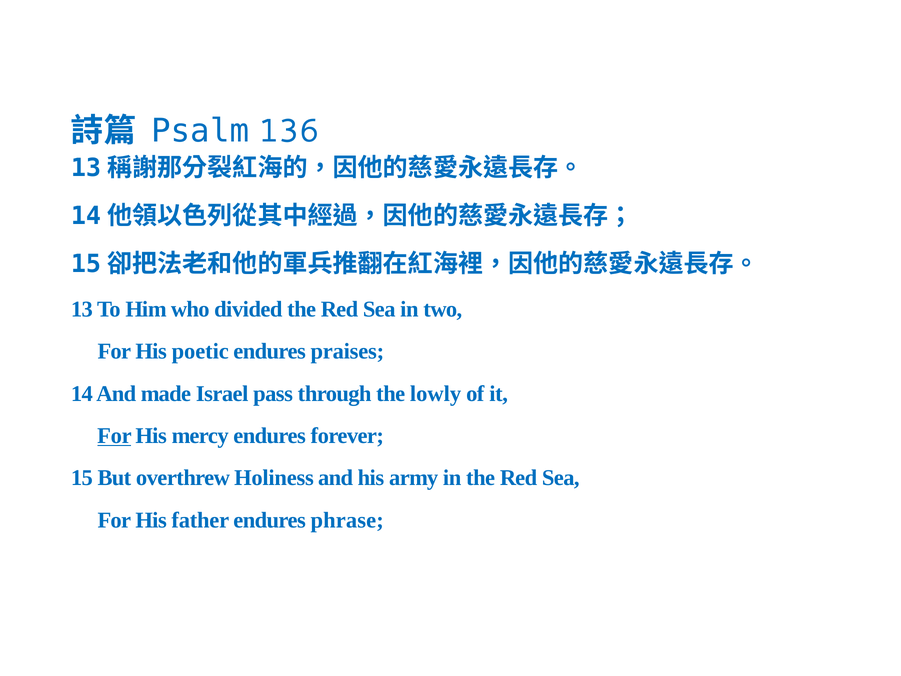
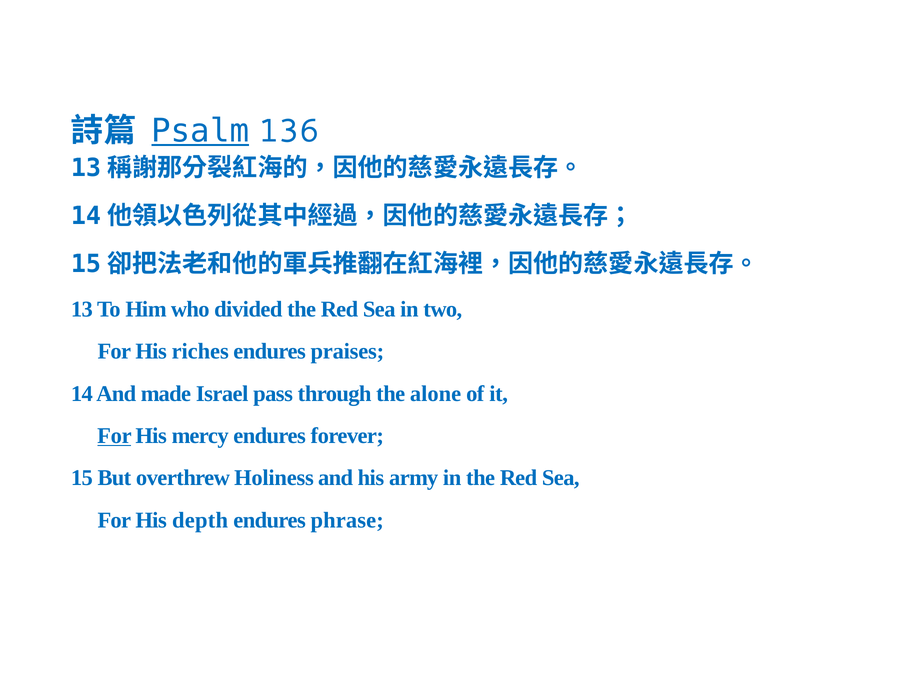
Psalm underline: none -> present (200, 131)
poetic: poetic -> riches (200, 351)
lowly: lowly -> alone (436, 394)
father: father -> depth (200, 520)
